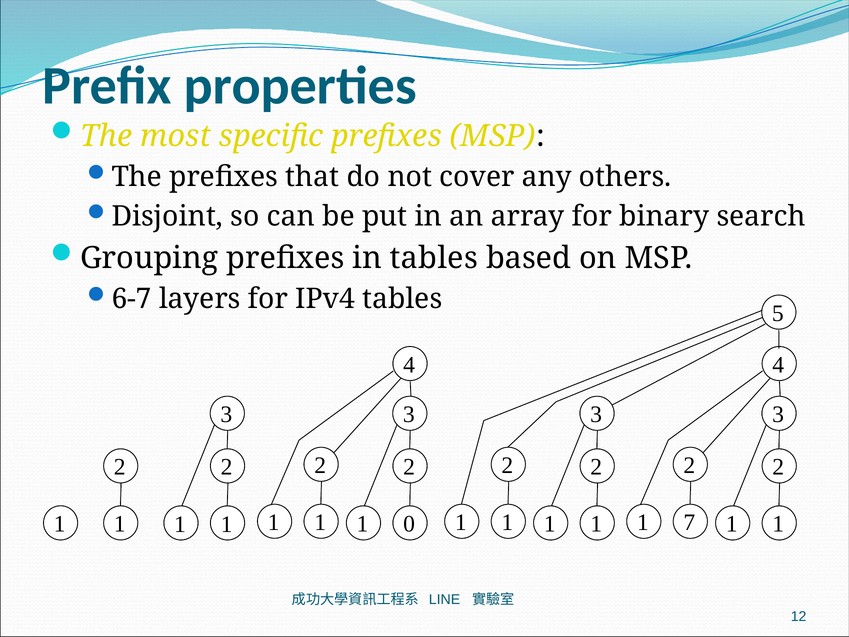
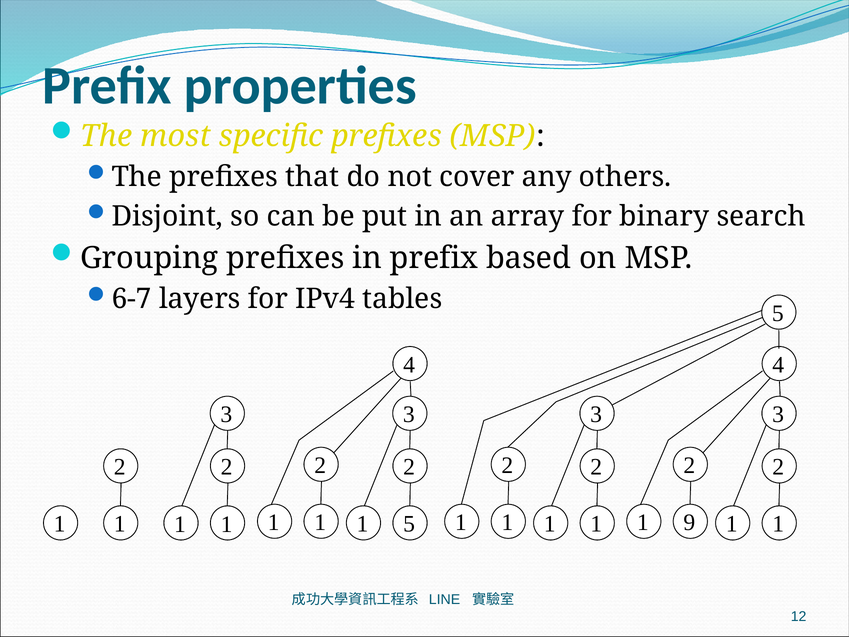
in tables: tables -> prefix (434, 258)
7: 7 -> 9 (689, 522)
1 0: 0 -> 5 (409, 524)
